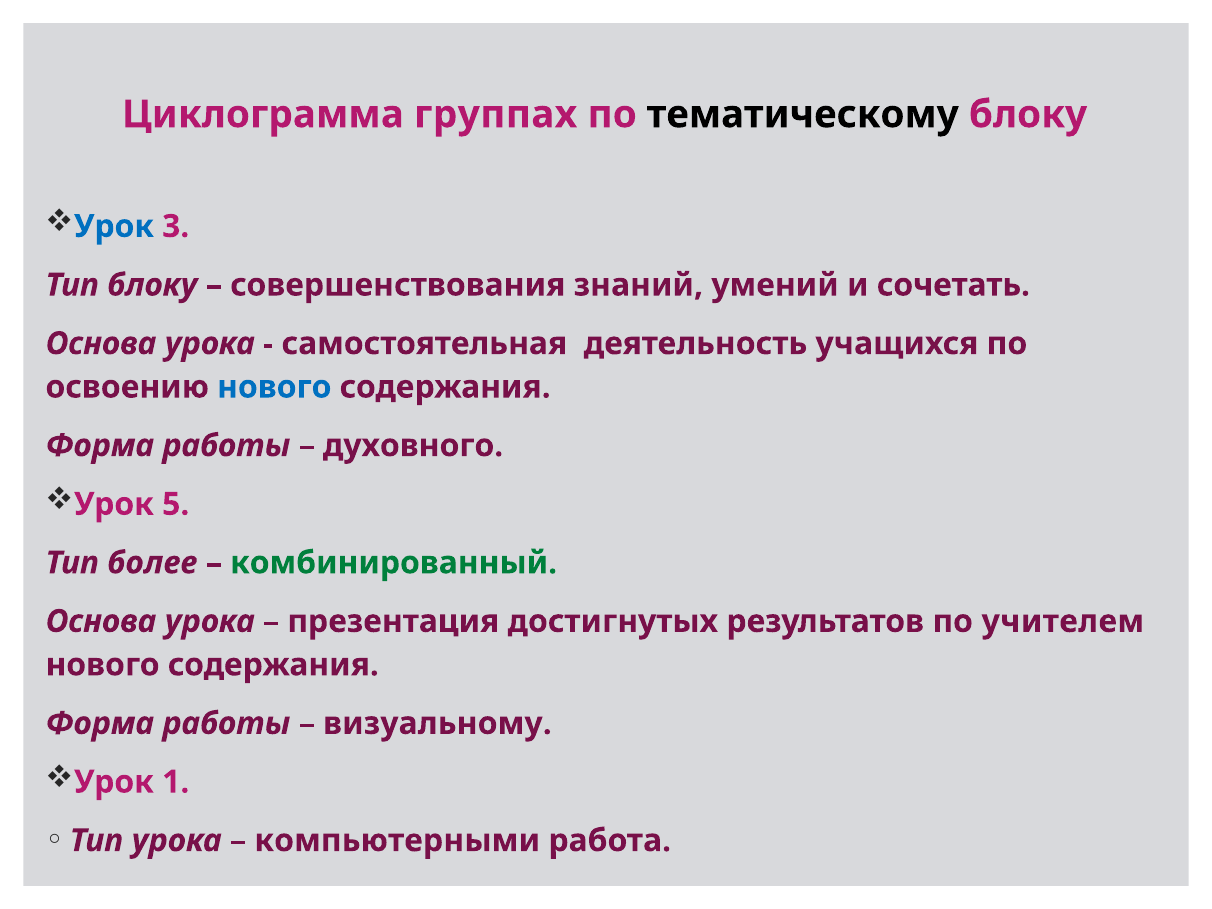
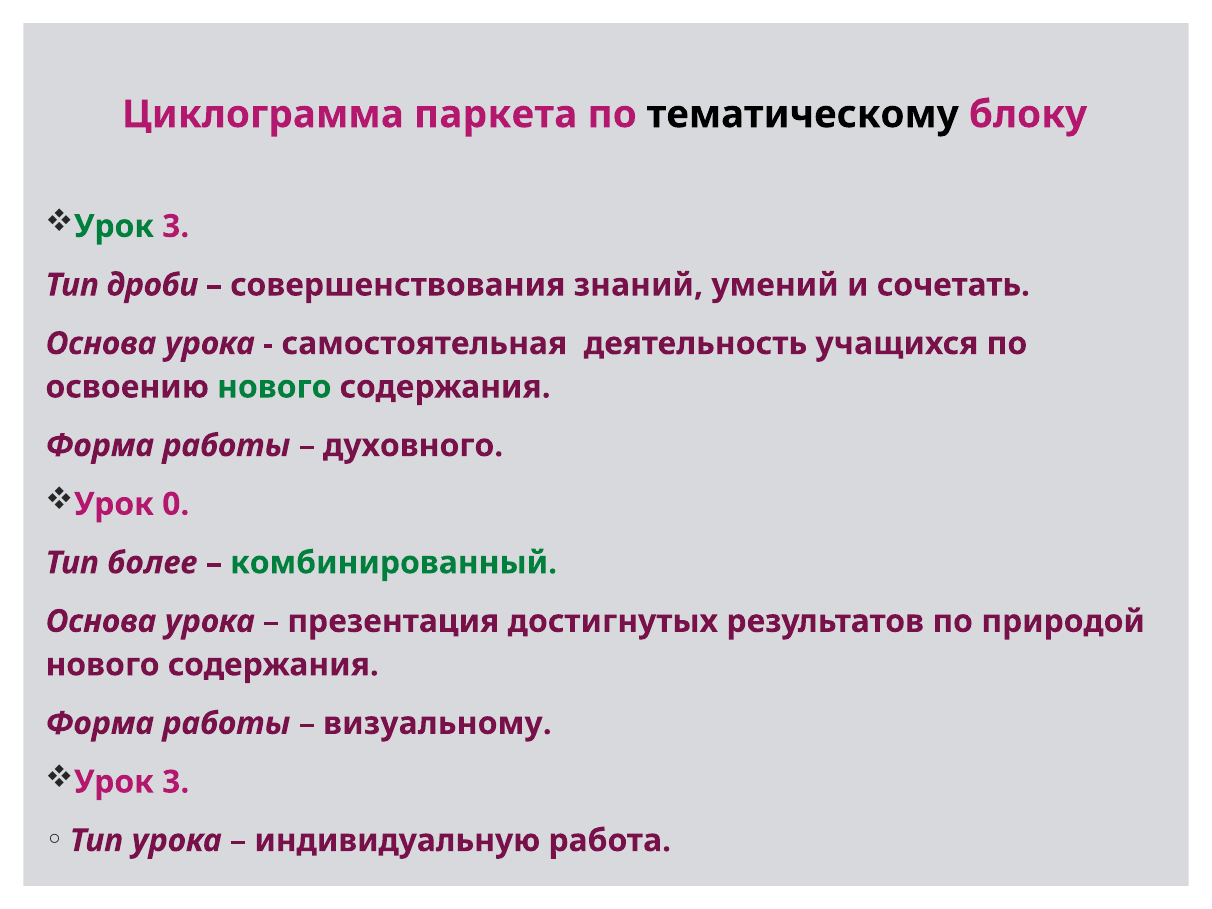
группах: группах -> паркета (496, 114)
Урок colour: blue -> green (114, 226)
Тип блоку: блоку -> дроби (152, 285)
нового colour: blue -> green (274, 387)
5: 5 -> 0 (176, 504)
учителем: учителем -> природой (1063, 621)
1: 1 -> 3 (176, 782)
компьютерными: компьютерными -> индивидуальную (397, 841)
